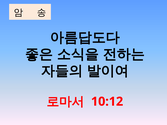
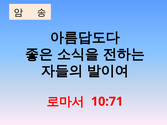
10:12: 10:12 -> 10:71 (107, 102)
